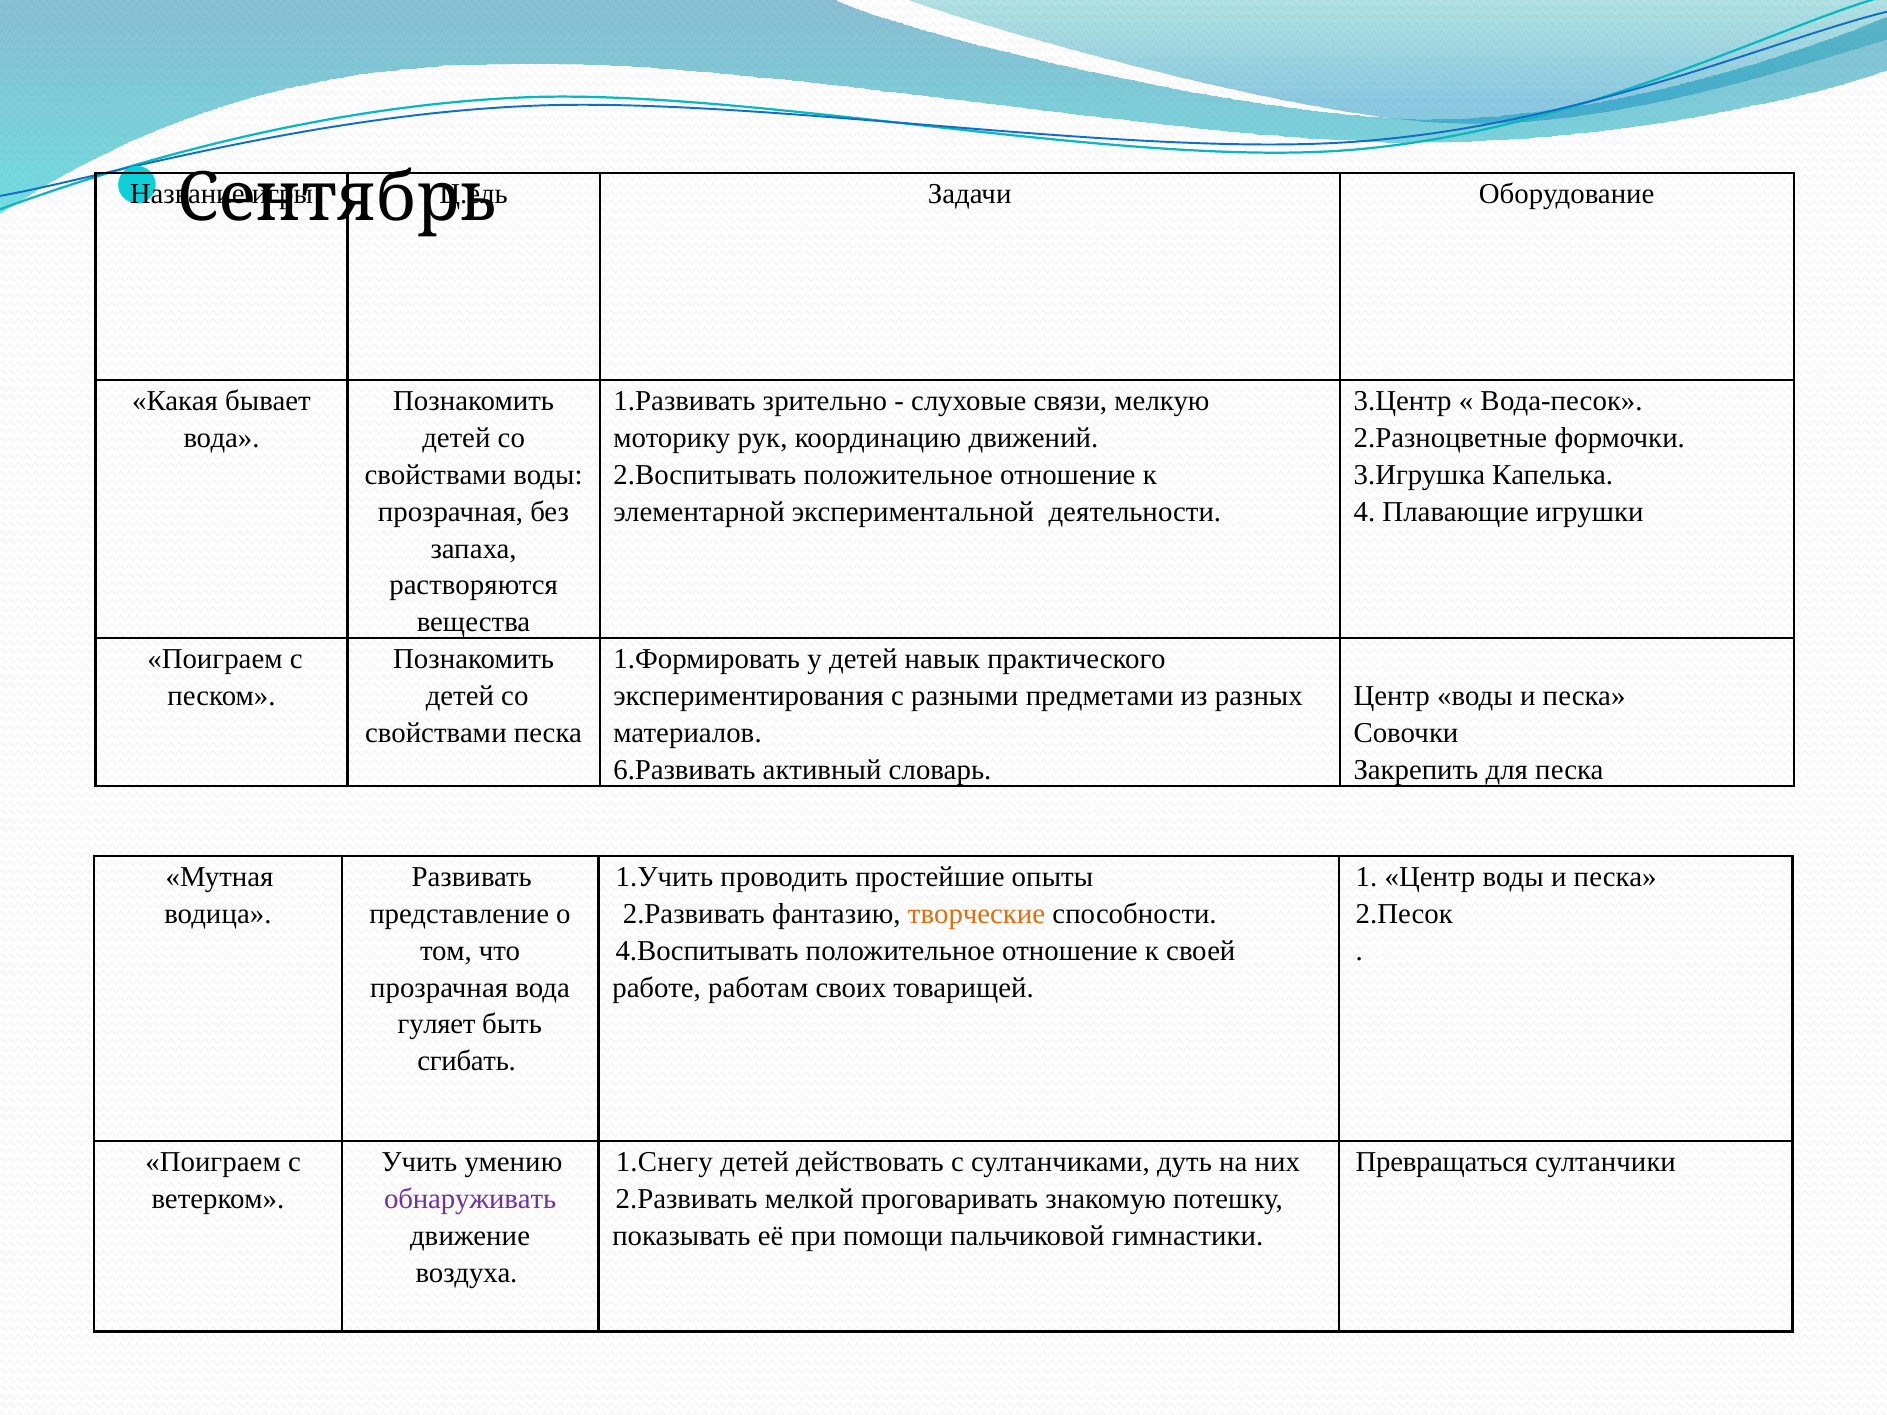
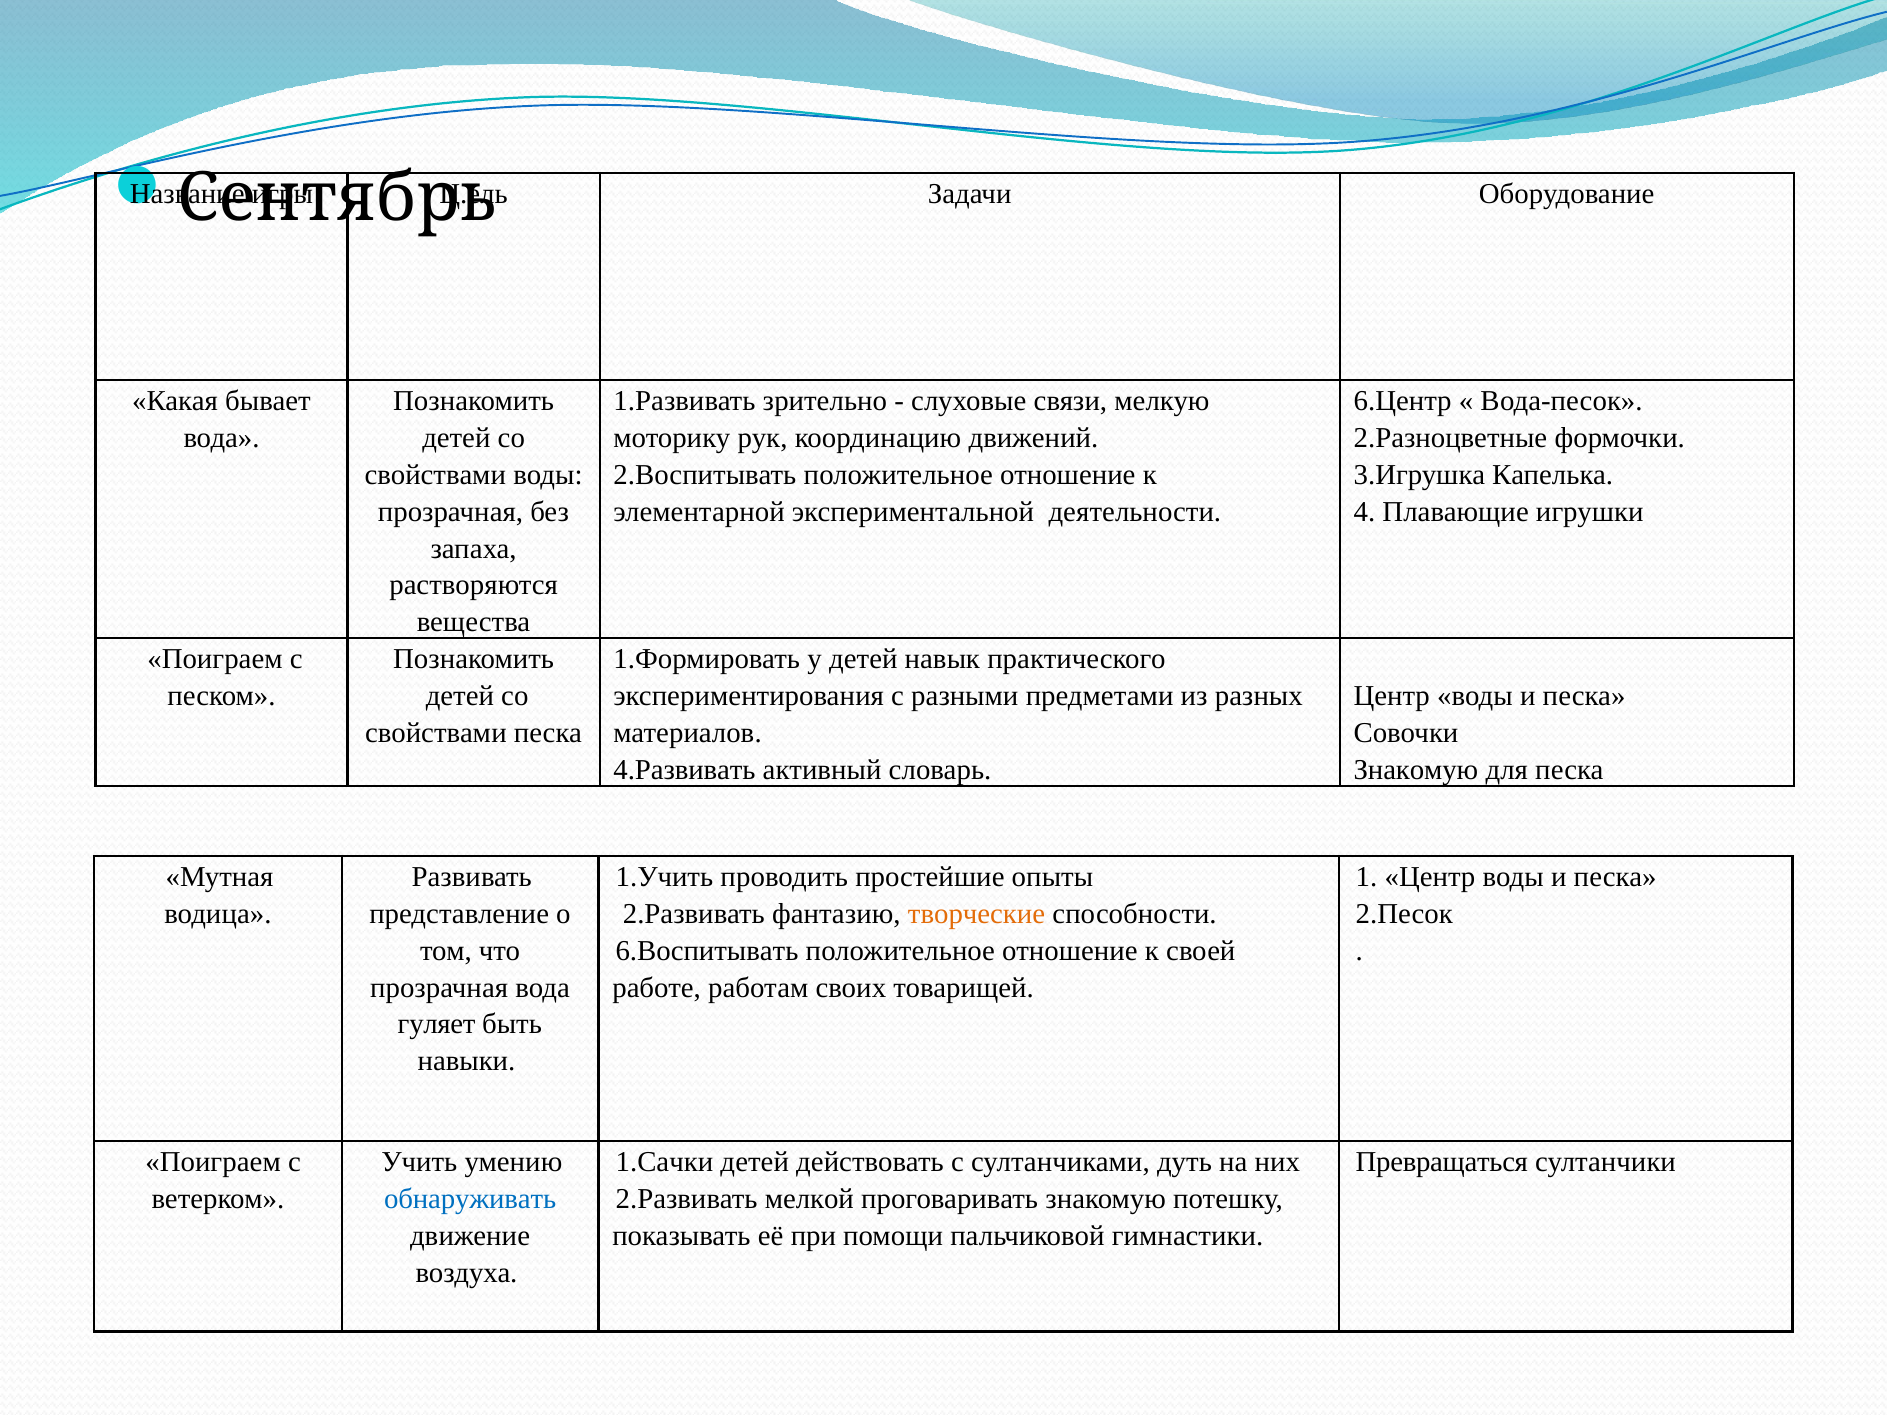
3.Центр: 3.Центр -> 6.Центр (1403, 401)
6.Развивать: 6.Развивать -> 4.Развивать (685, 770)
Закрепить: Закрепить -> Знакомую (1416, 770)
4.Воспитывать: 4.Воспитывать -> 6.Воспитывать (707, 951)
сгибать: сгибать -> навыки (467, 1061)
1.Снегу: 1.Снегу -> 1.Сачки (664, 1163)
обнаруживать colour: purple -> blue (470, 1199)
